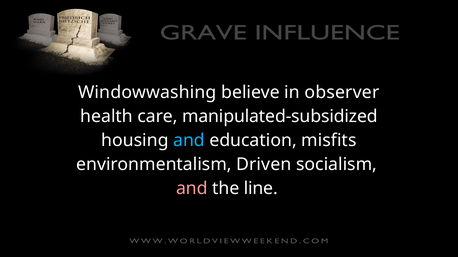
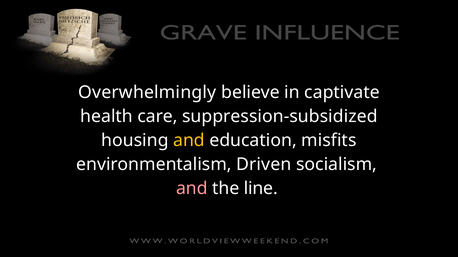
Windowwashing: Windowwashing -> Overwhelmingly (147, 92)
observer: observer -> captivate (342, 92)
manipulated-subsidized: manipulated-subsidized -> suppression-subsidized (280, 116)
and colour: light blue -> yellow (189, 141)
